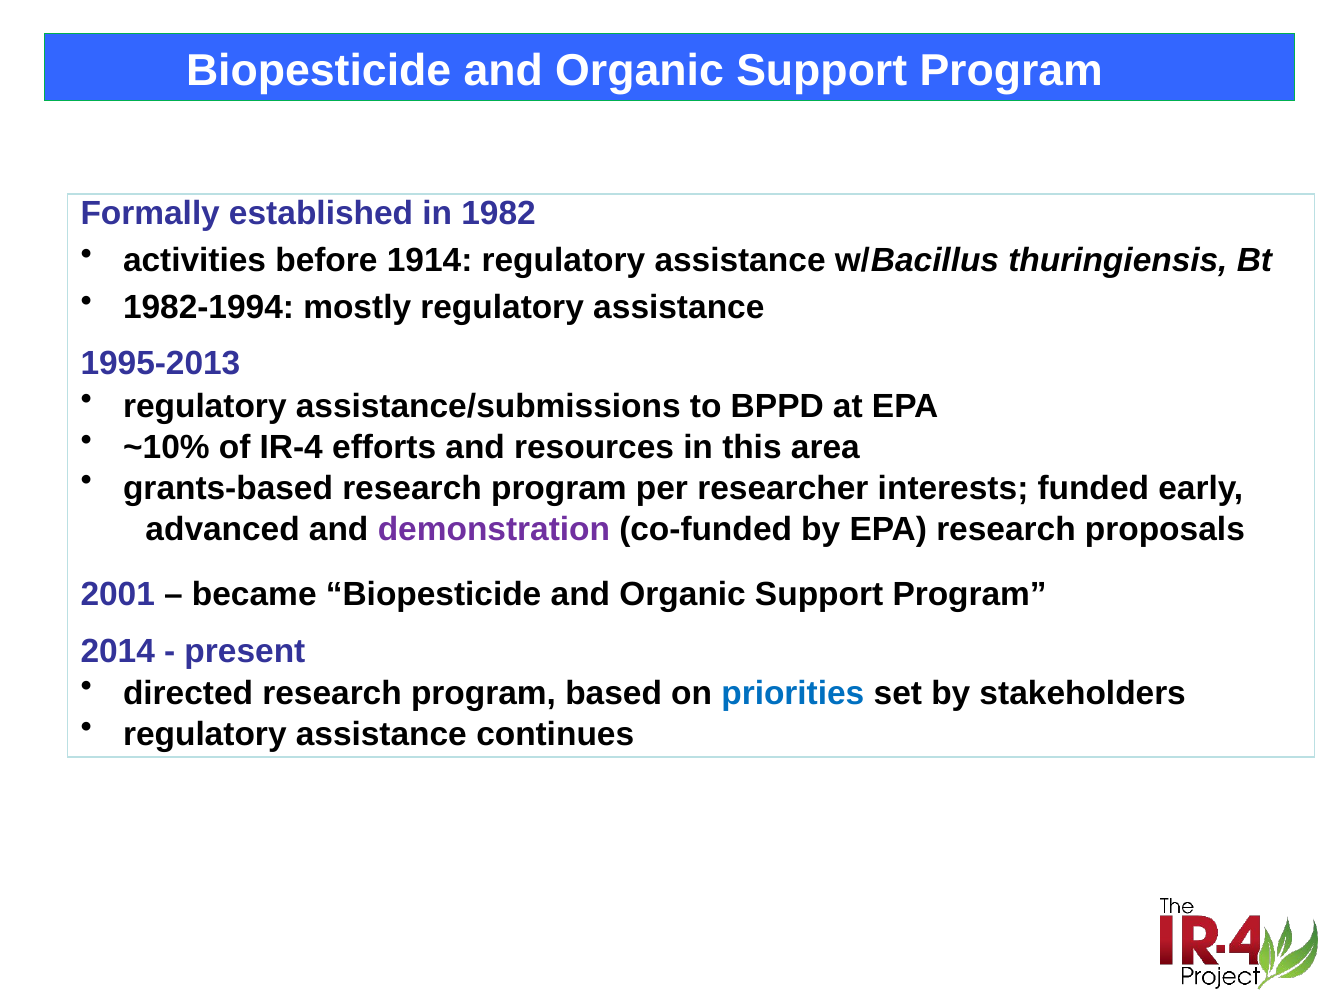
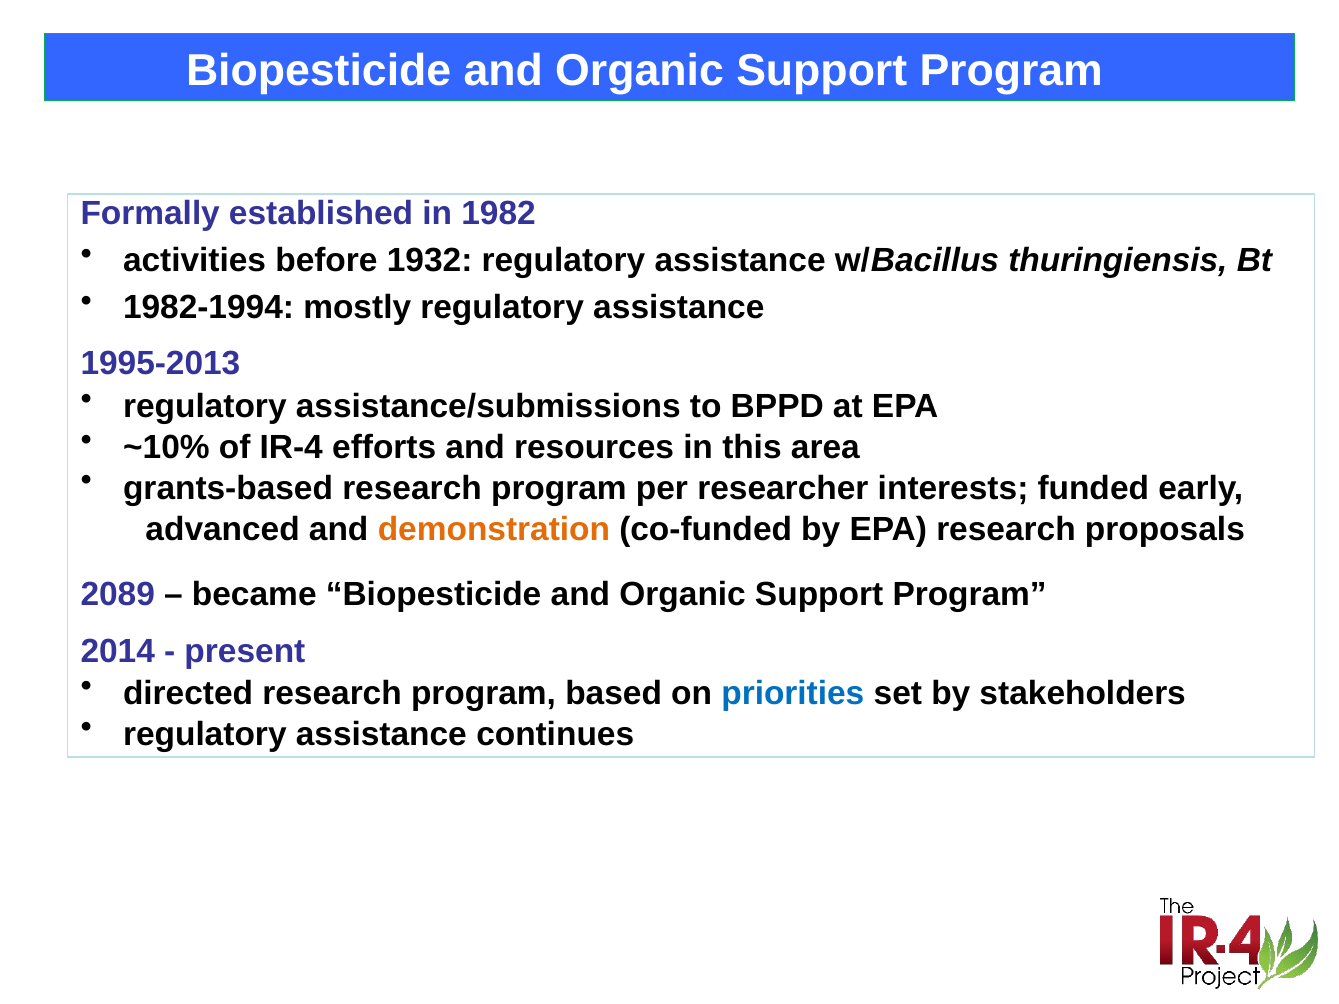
1914: 1914 -> 1932 (430, 261)
demonstration colour: purple -> orange (494, 529)
2001: 2001 -> 2089 (118, 594)
